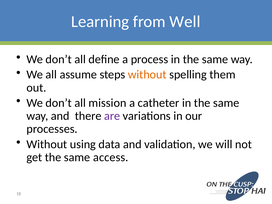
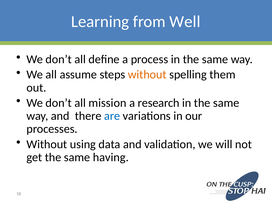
catheter: catheter -> research (159, 103)
are colour: purple -> blue (112, 116)
access: access -> having (111, 157)
